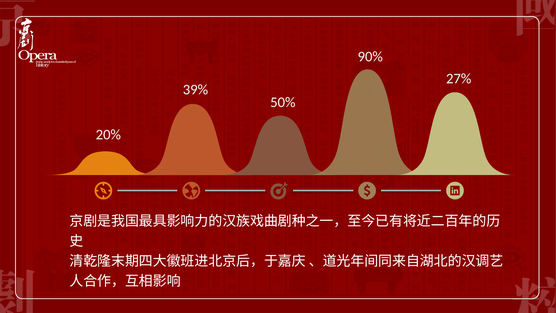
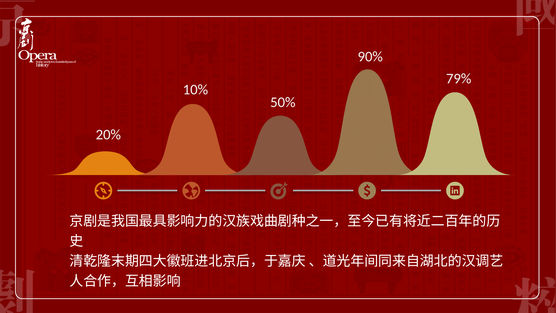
27%: 27% -> 79% (459, 79)
39%: 39% -> 10% (195, 89)
